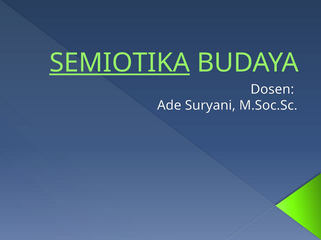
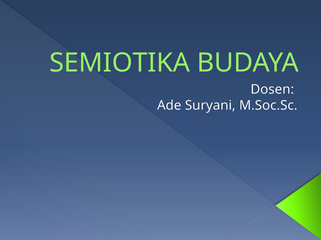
SEMIOTIKA underline: present -> none (120, 63)
